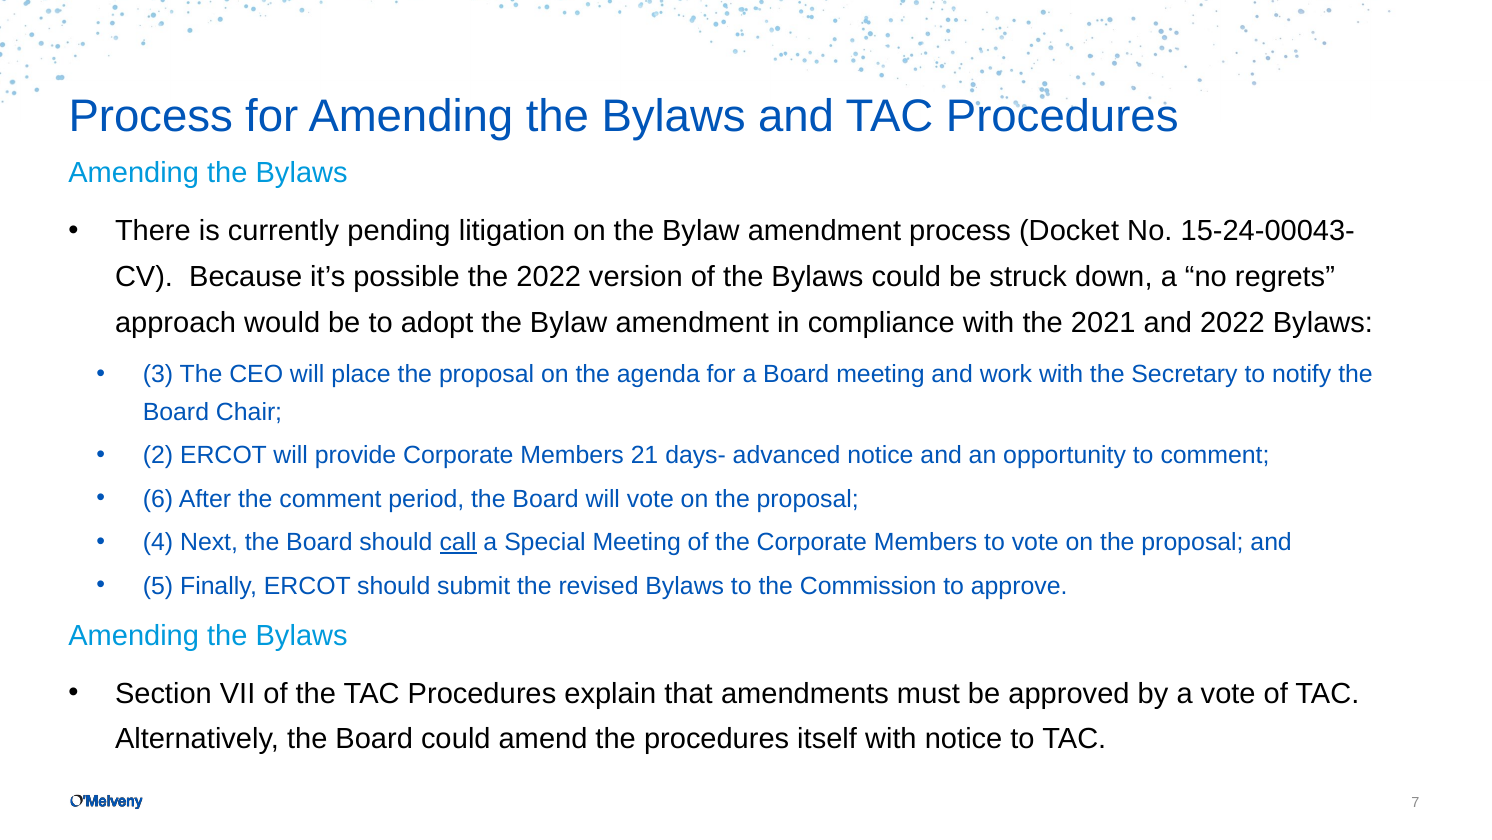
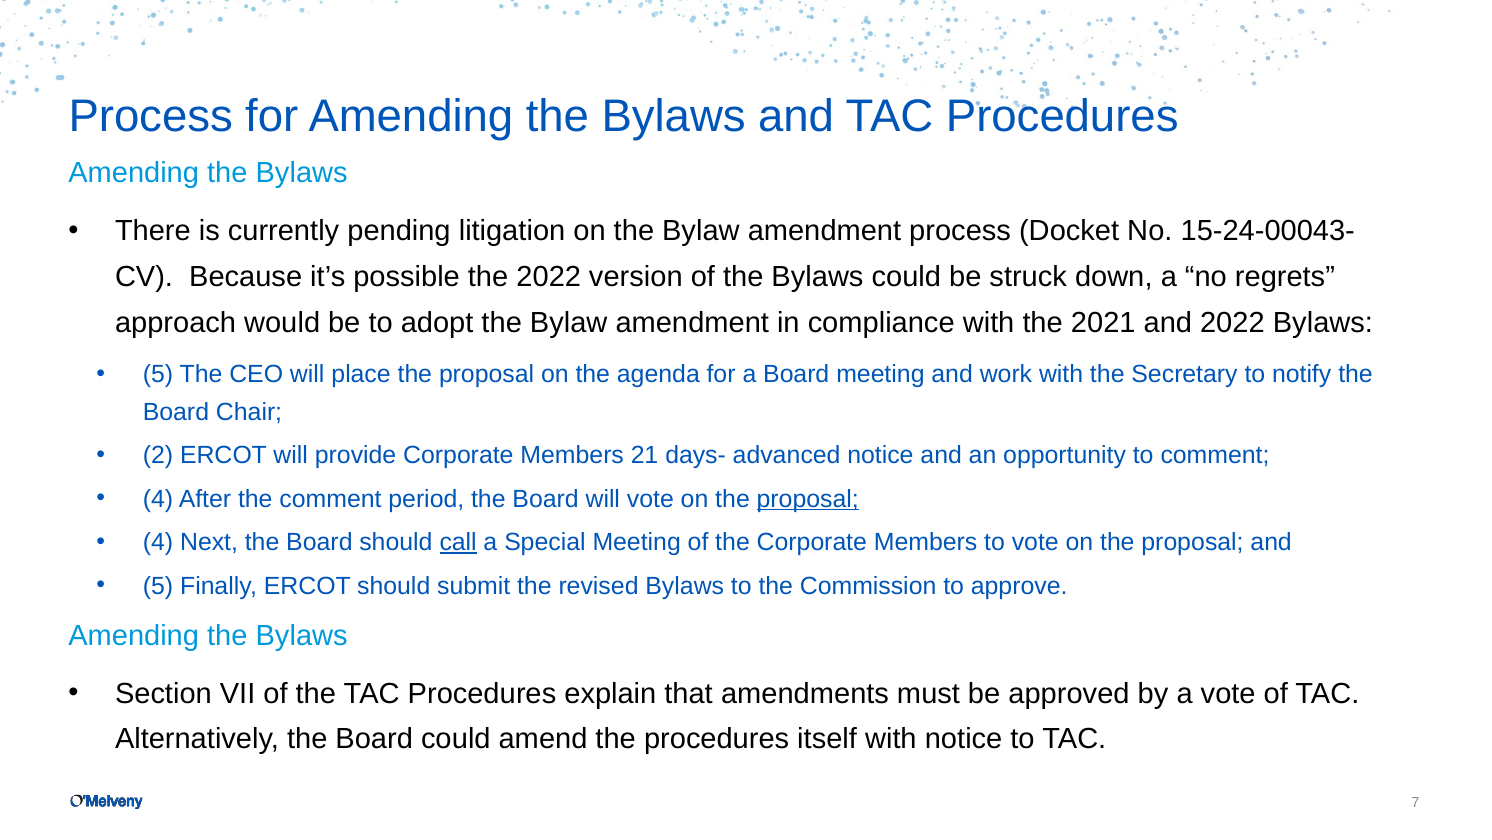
3: 3 -> 5 (158, 374)
6: 6 -> 4 (158, 498)
proposal underline: none -> present (808, 498)
